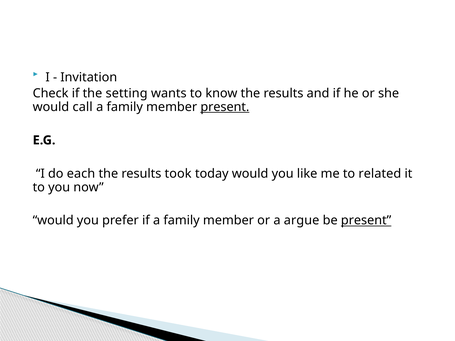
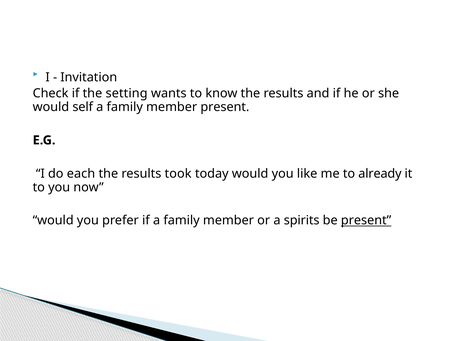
call: call -> self (83, 107)
present underline: present -> none (225, 107)
related: related -> already (380, 174)
argue: argue -> spirits (302, 221)
